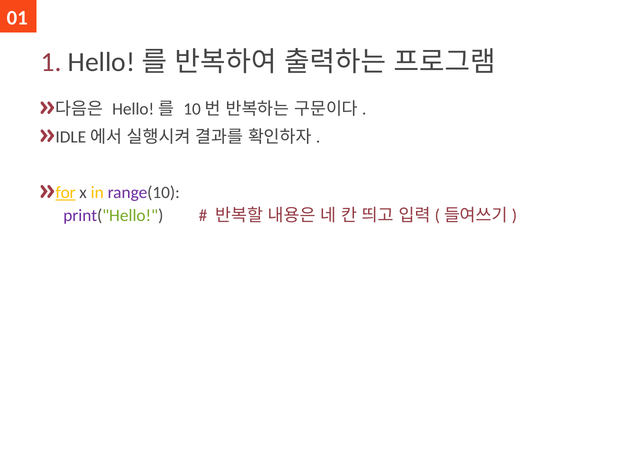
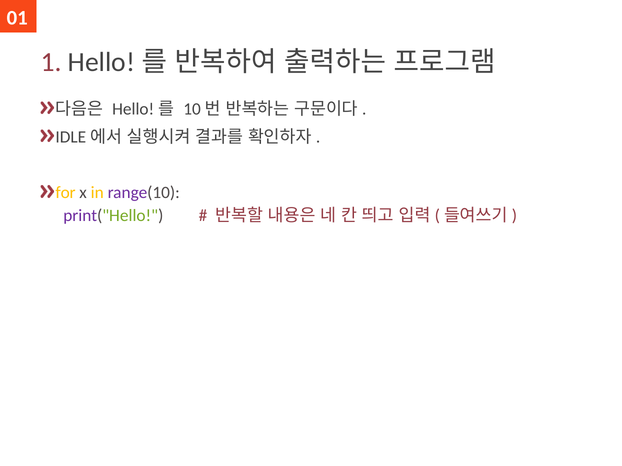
for underline: present -> none (66, 193)
